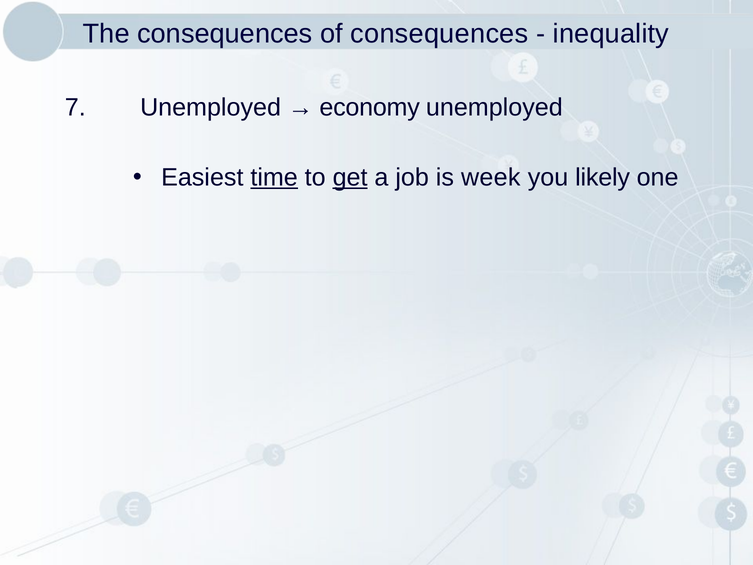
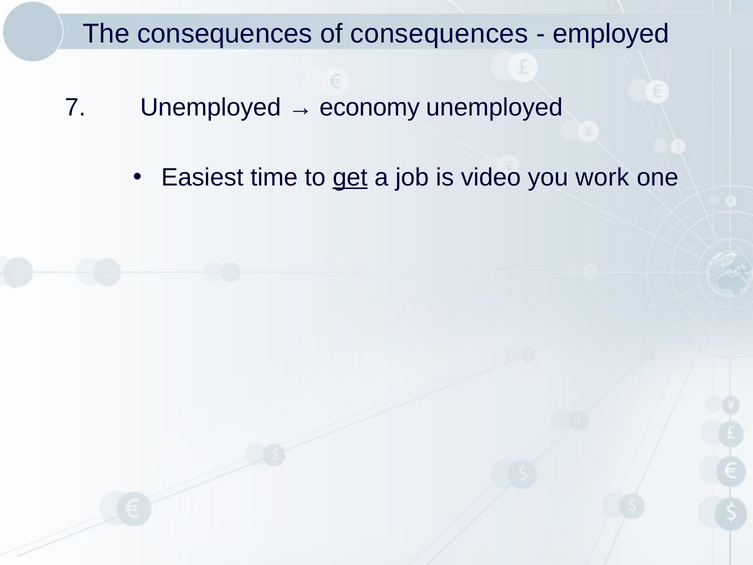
inequality: inequality -> employed (611, 34)
time underline: present -> none (274, 178)
week: week -> video (491, 178)
likely: likely -> work (602, 178)
